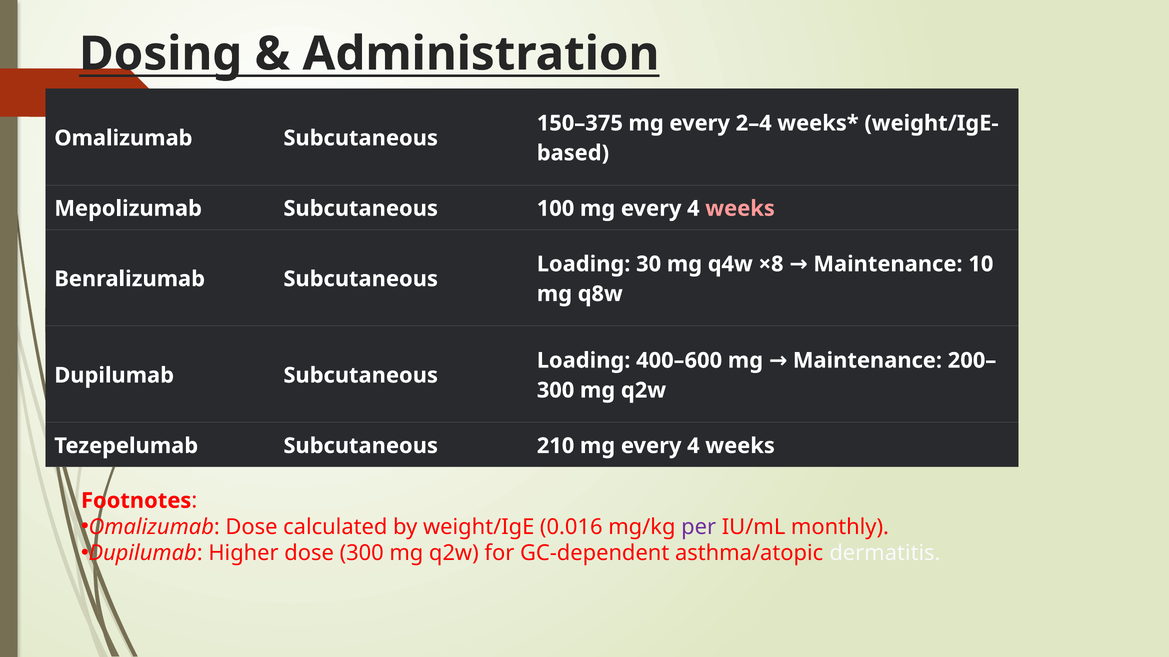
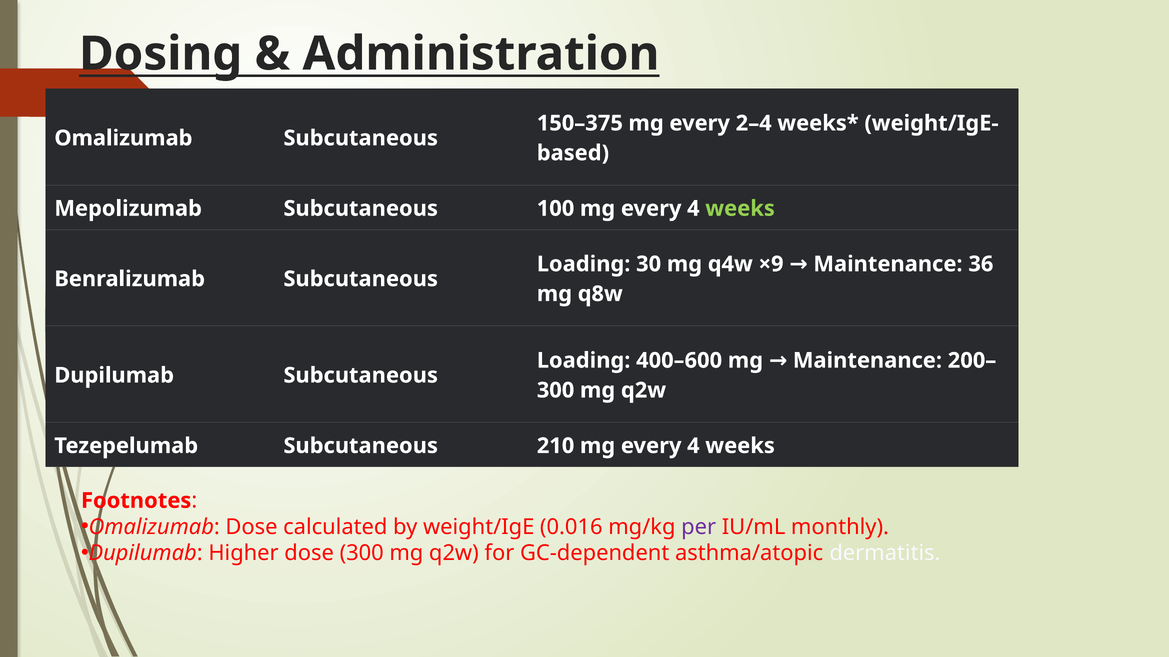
weeks colour: pink -> light green (740, 209)
×8: ×8 -> ×9 (771, 264)
10: 10 -> 36 (981, 264)
